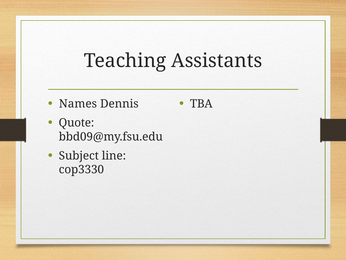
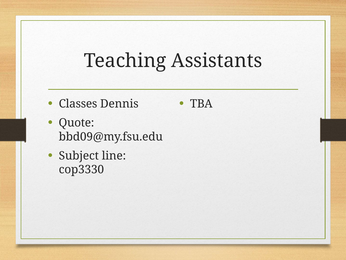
Names: Names -> Classes (78, 104)
